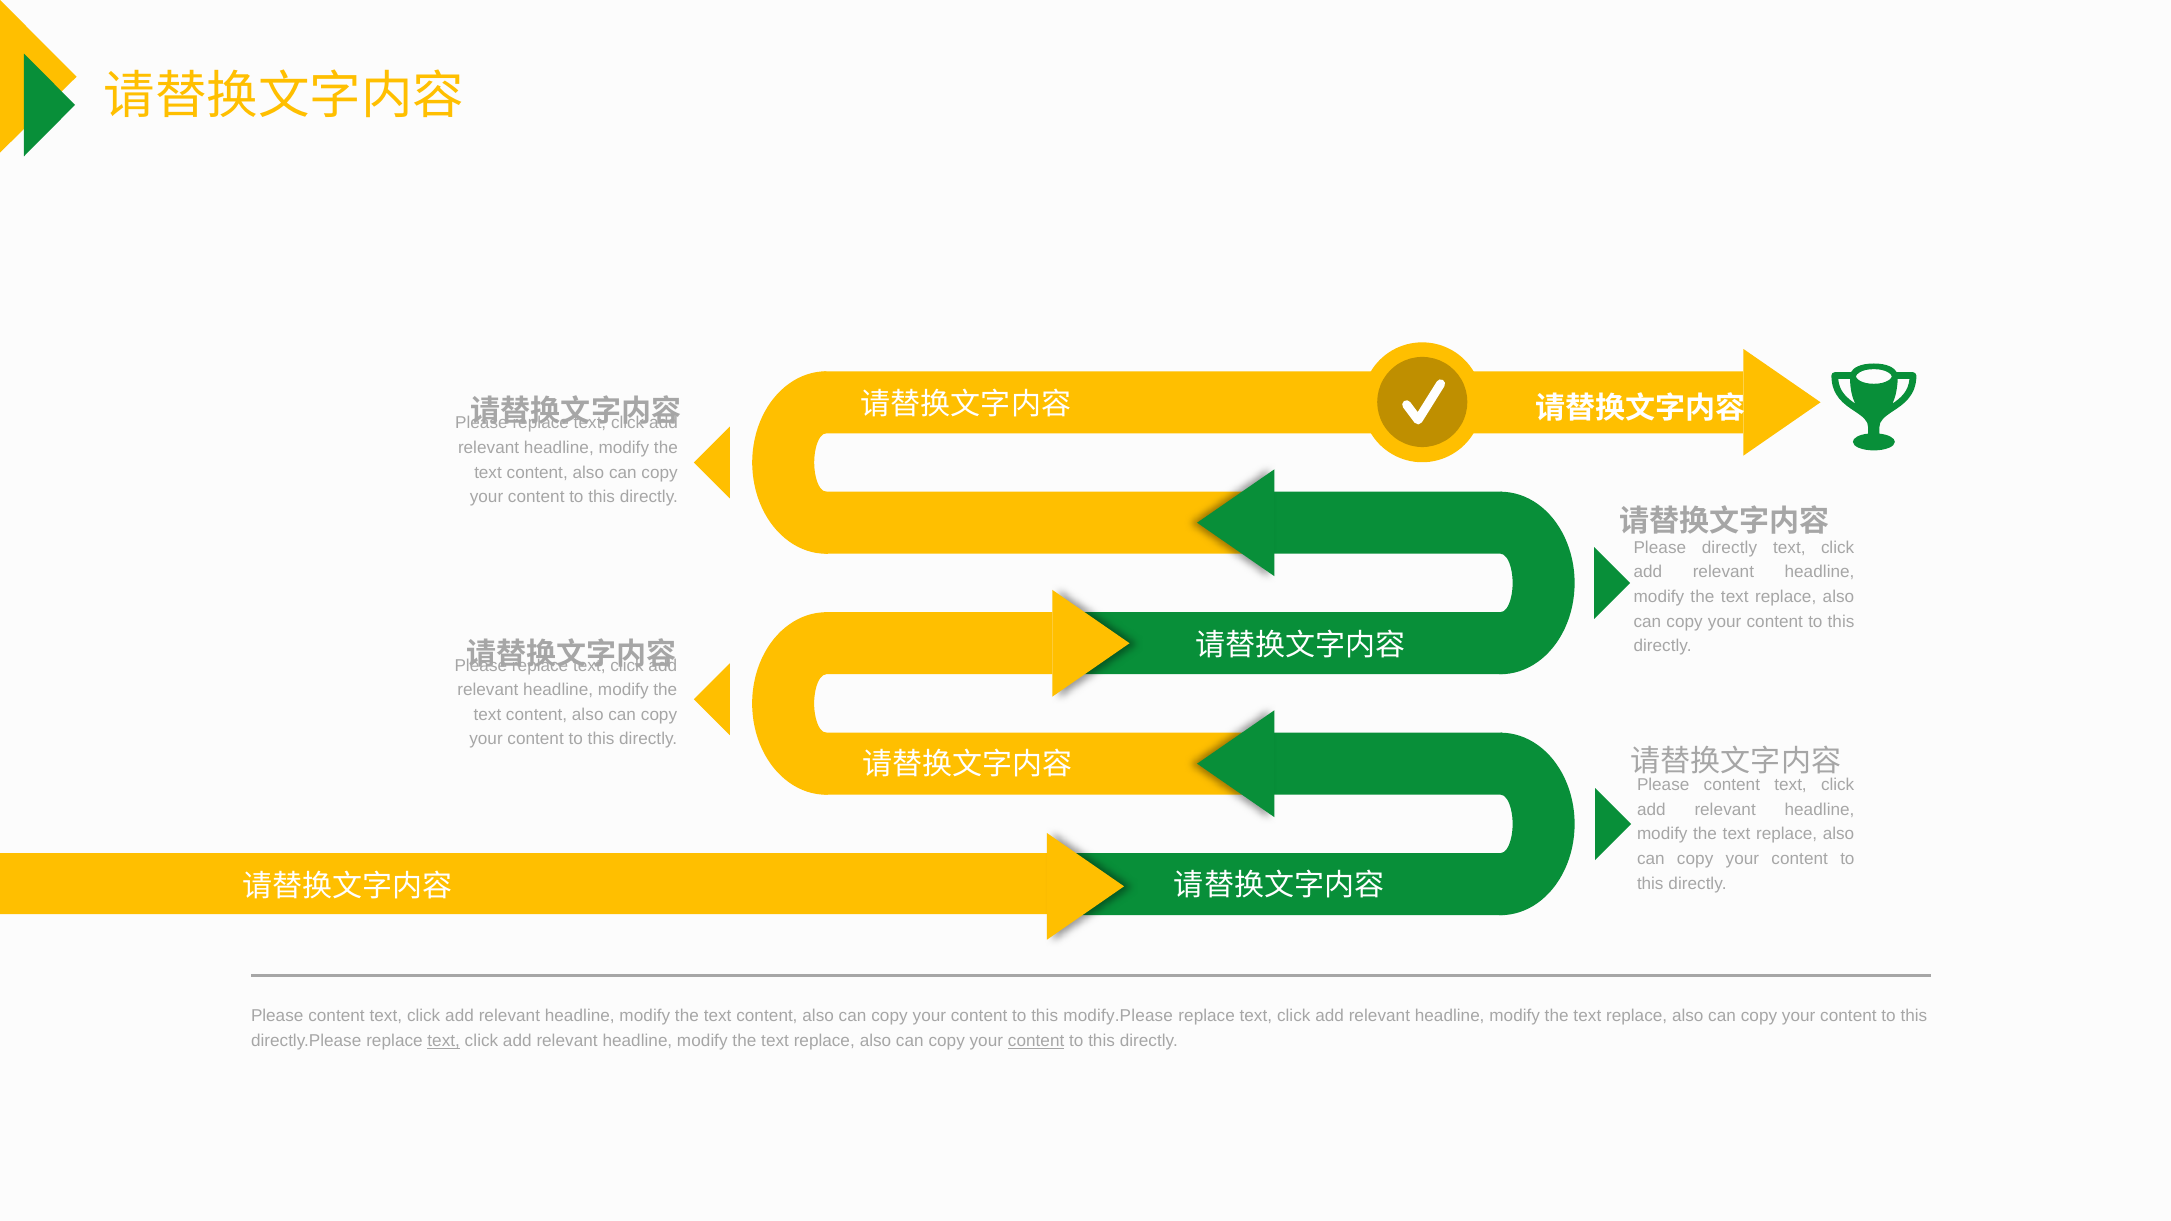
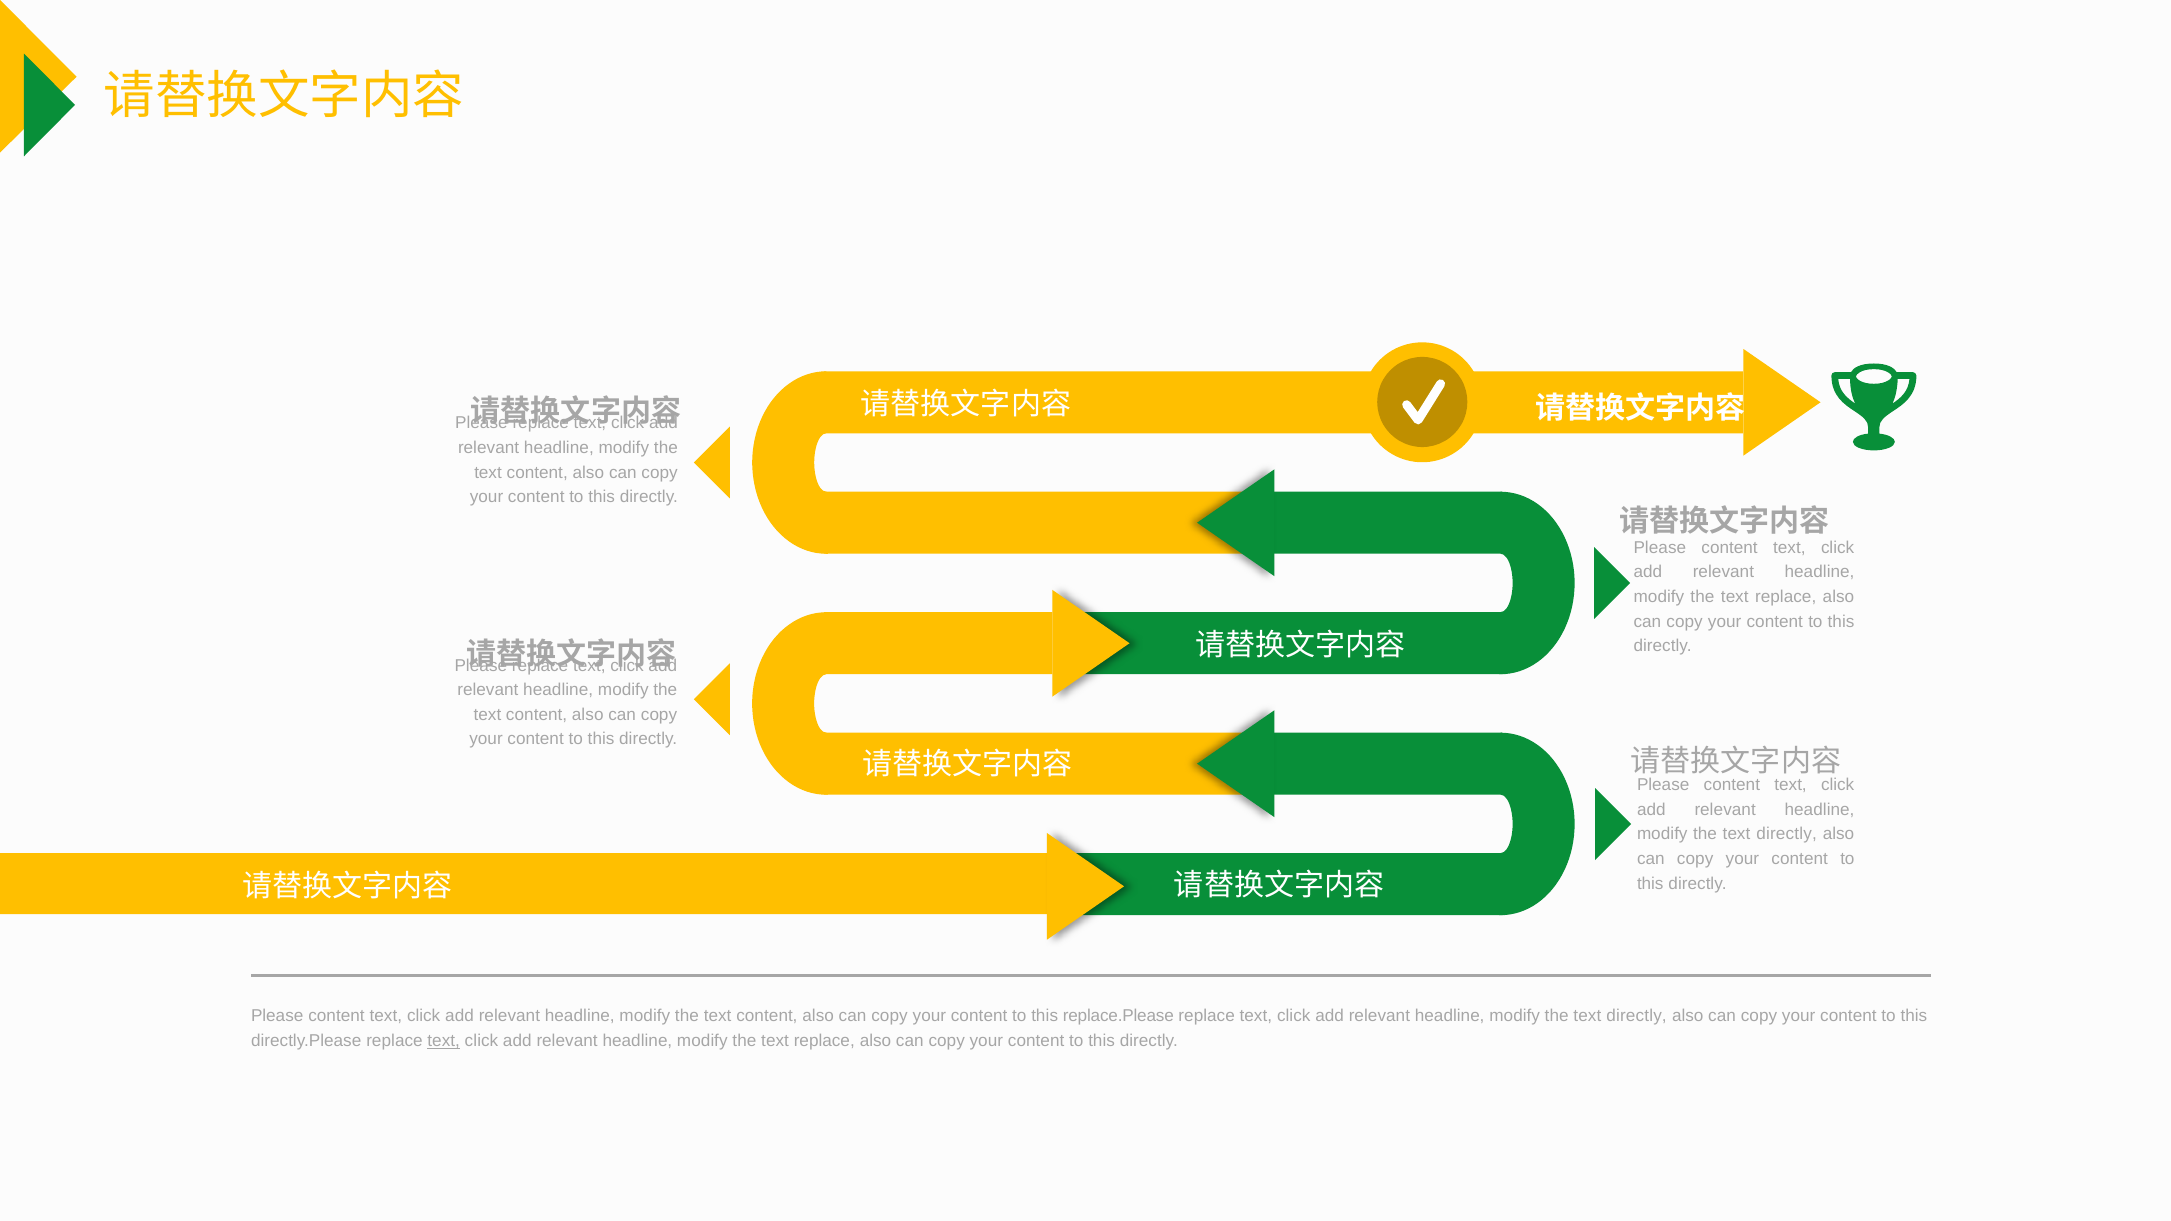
directly: directly -> content (1730, 548)
replace: replace -> directly (1787, 834)
modify.Please: modify.Please -> replace.Please (1118, 1016)
replace: replace -> directly (1637, 1016)
content underline: present -> none (1036, 1041)
